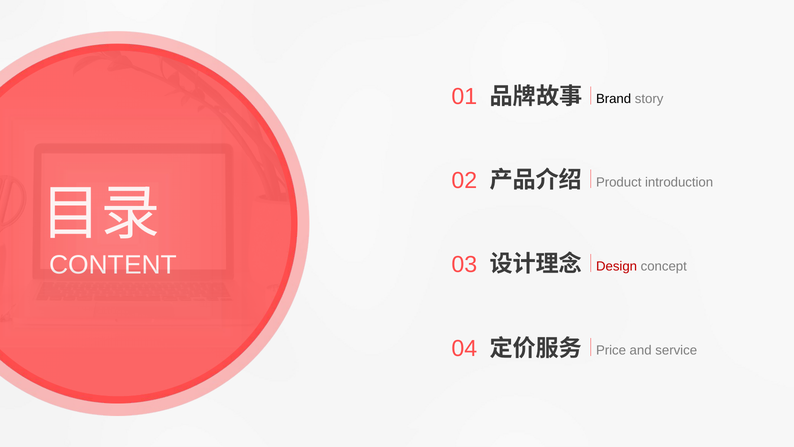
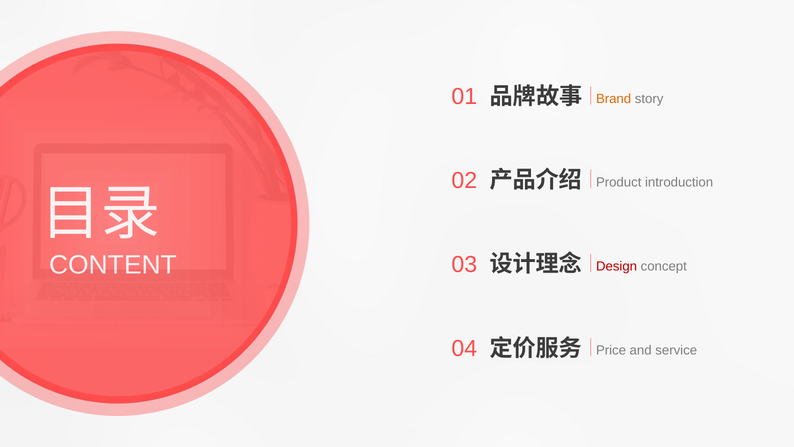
Brand colour: black -> orange (614, 99)
